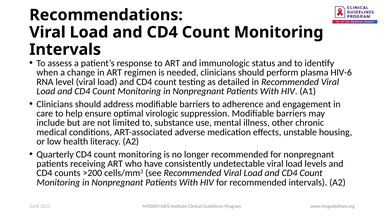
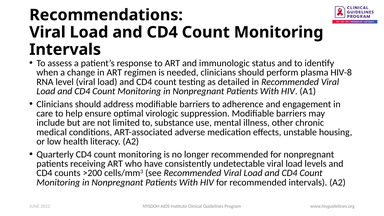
HIV-6: HIV-6 -> HIV-8 (341, 73)
